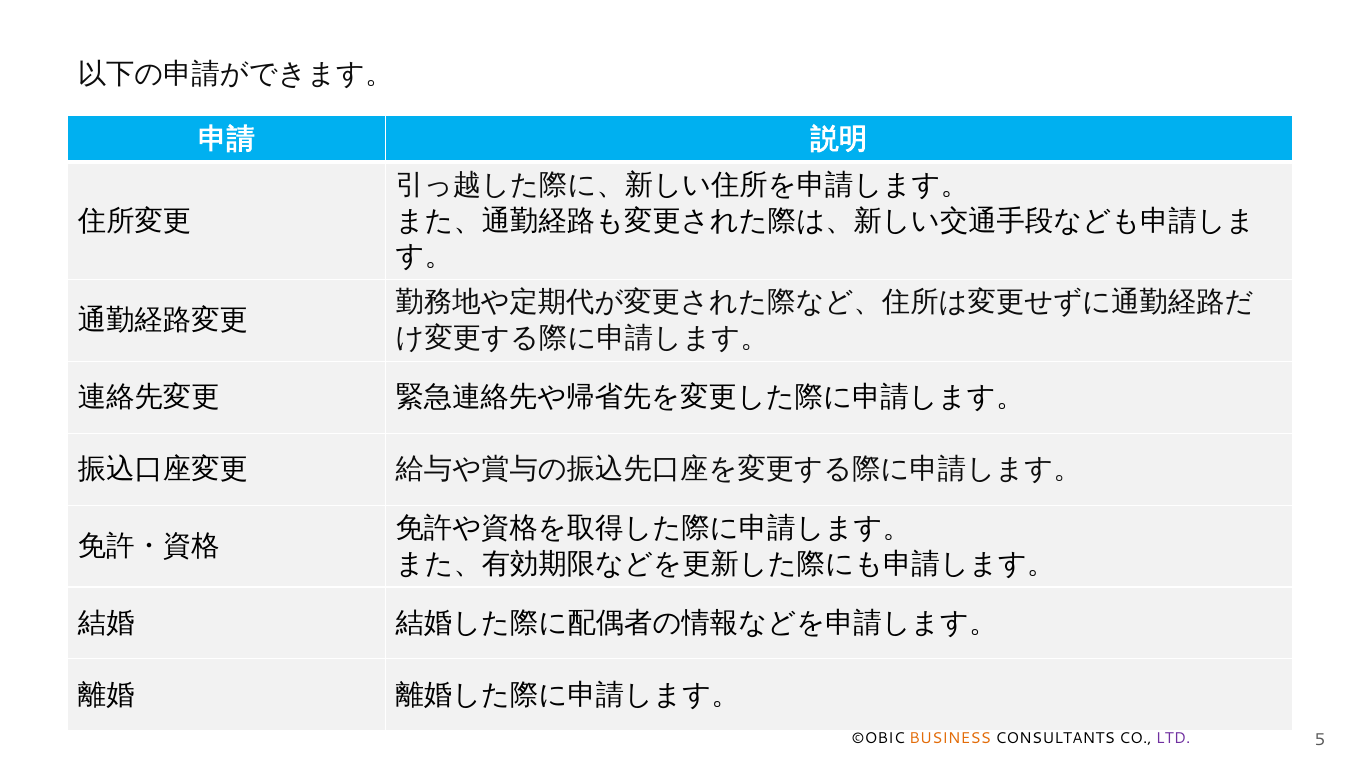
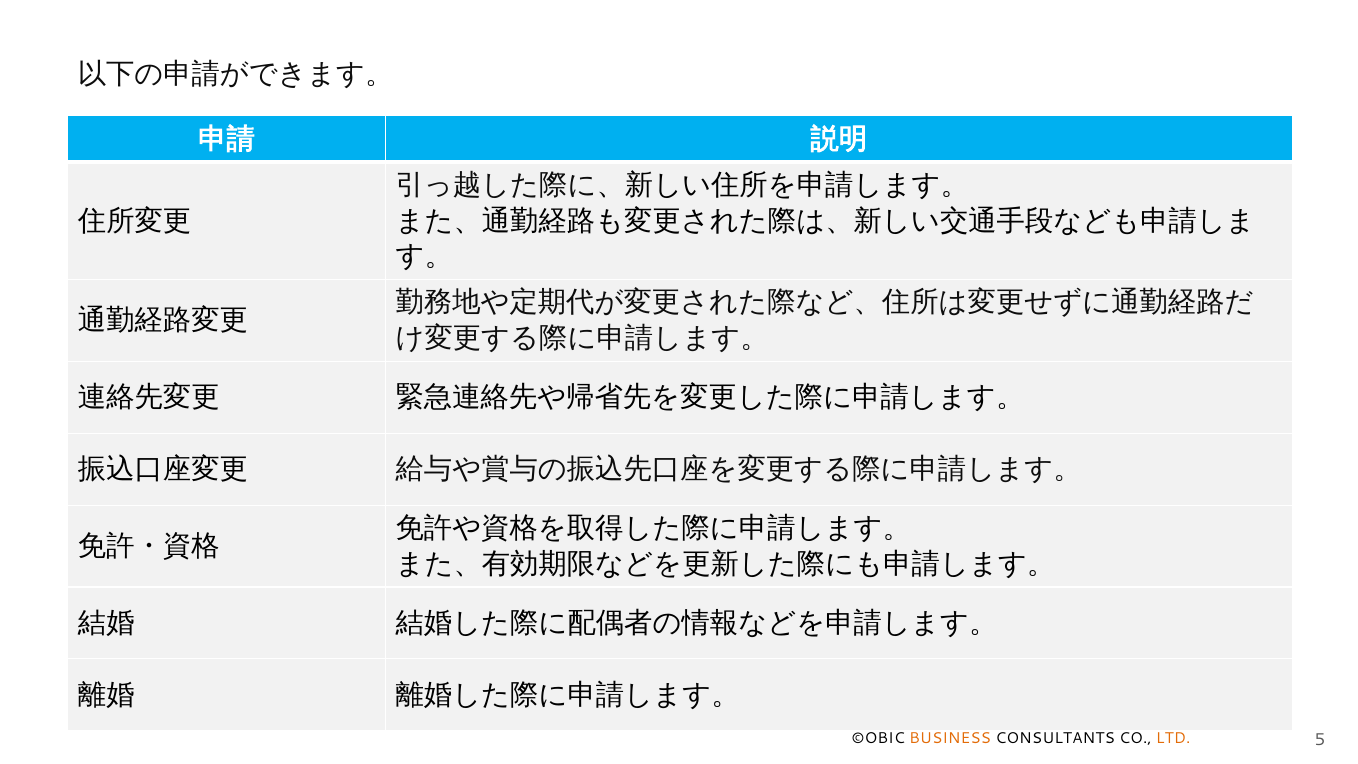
LTD colour: purple -> orange (1173, 739)
